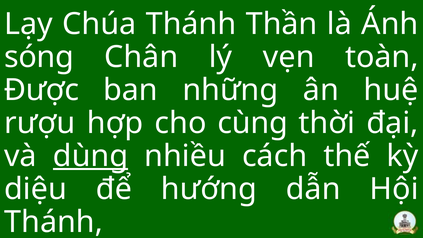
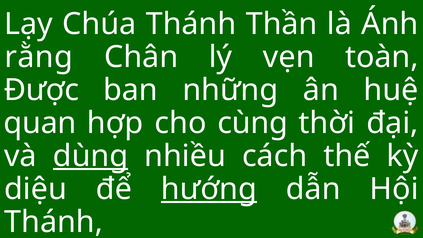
sóng: sóng -> rằng (39, 57)
rượu: rượu -> quan (40, 123)
hướng underline: none -> present (209, 189)
